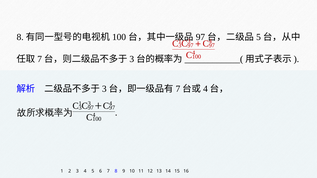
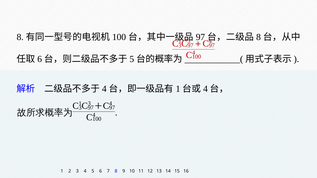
5: 5 -> 8 (259, 37)
7: 7 -> 6 (40, 59)
3: 3 -> 5 (132, 59)
3: 3 -> 4 (104, 89)
7: 7 -> 1 (178, 89)
